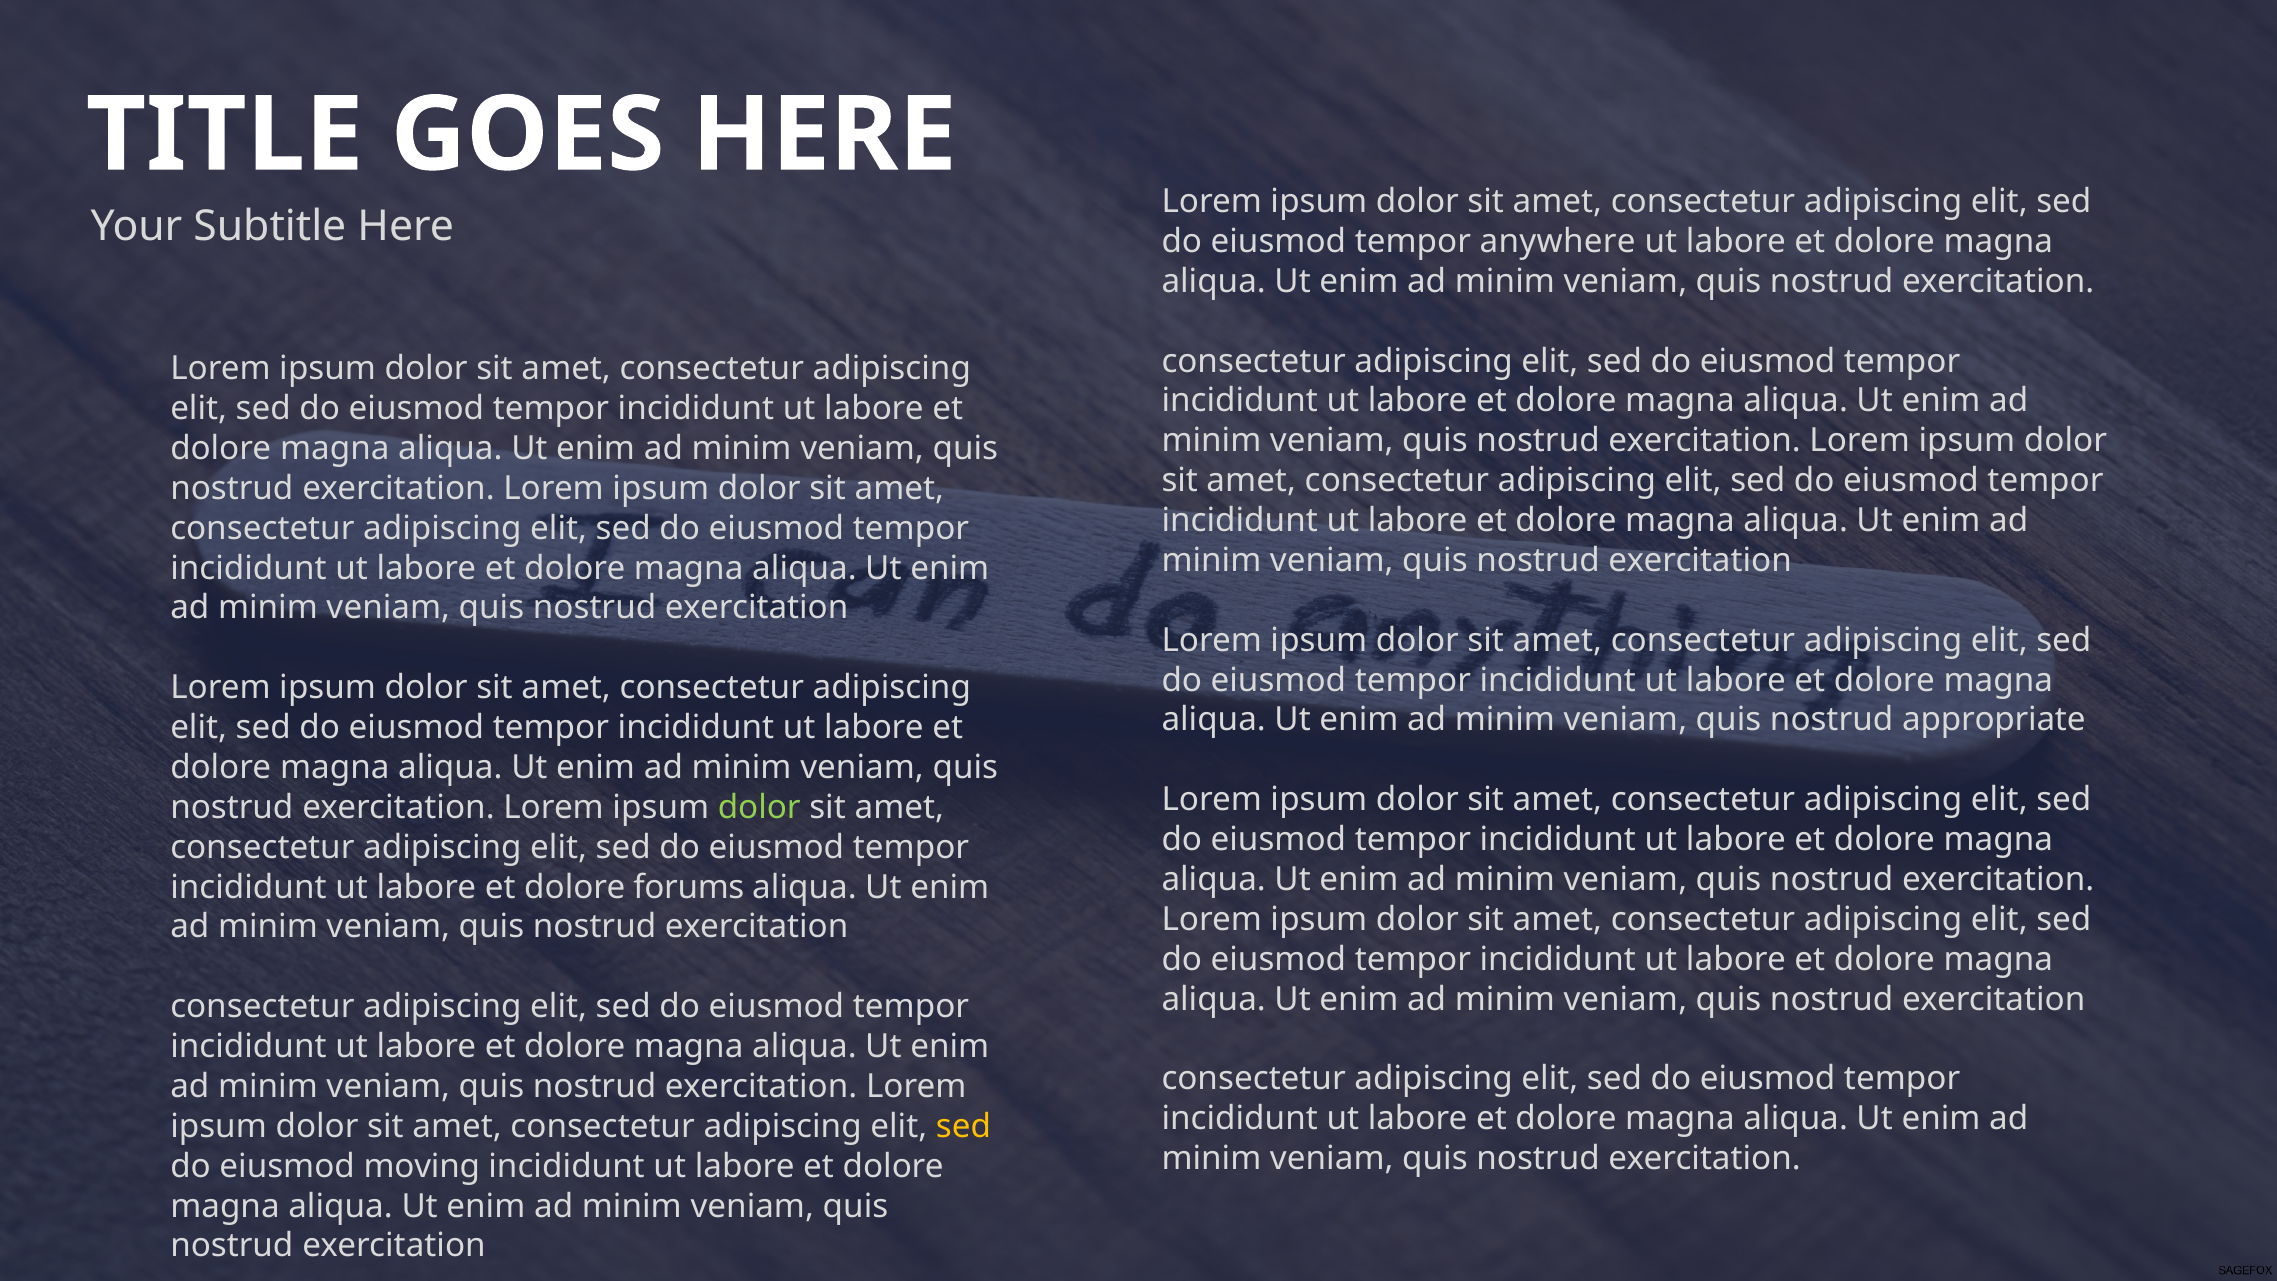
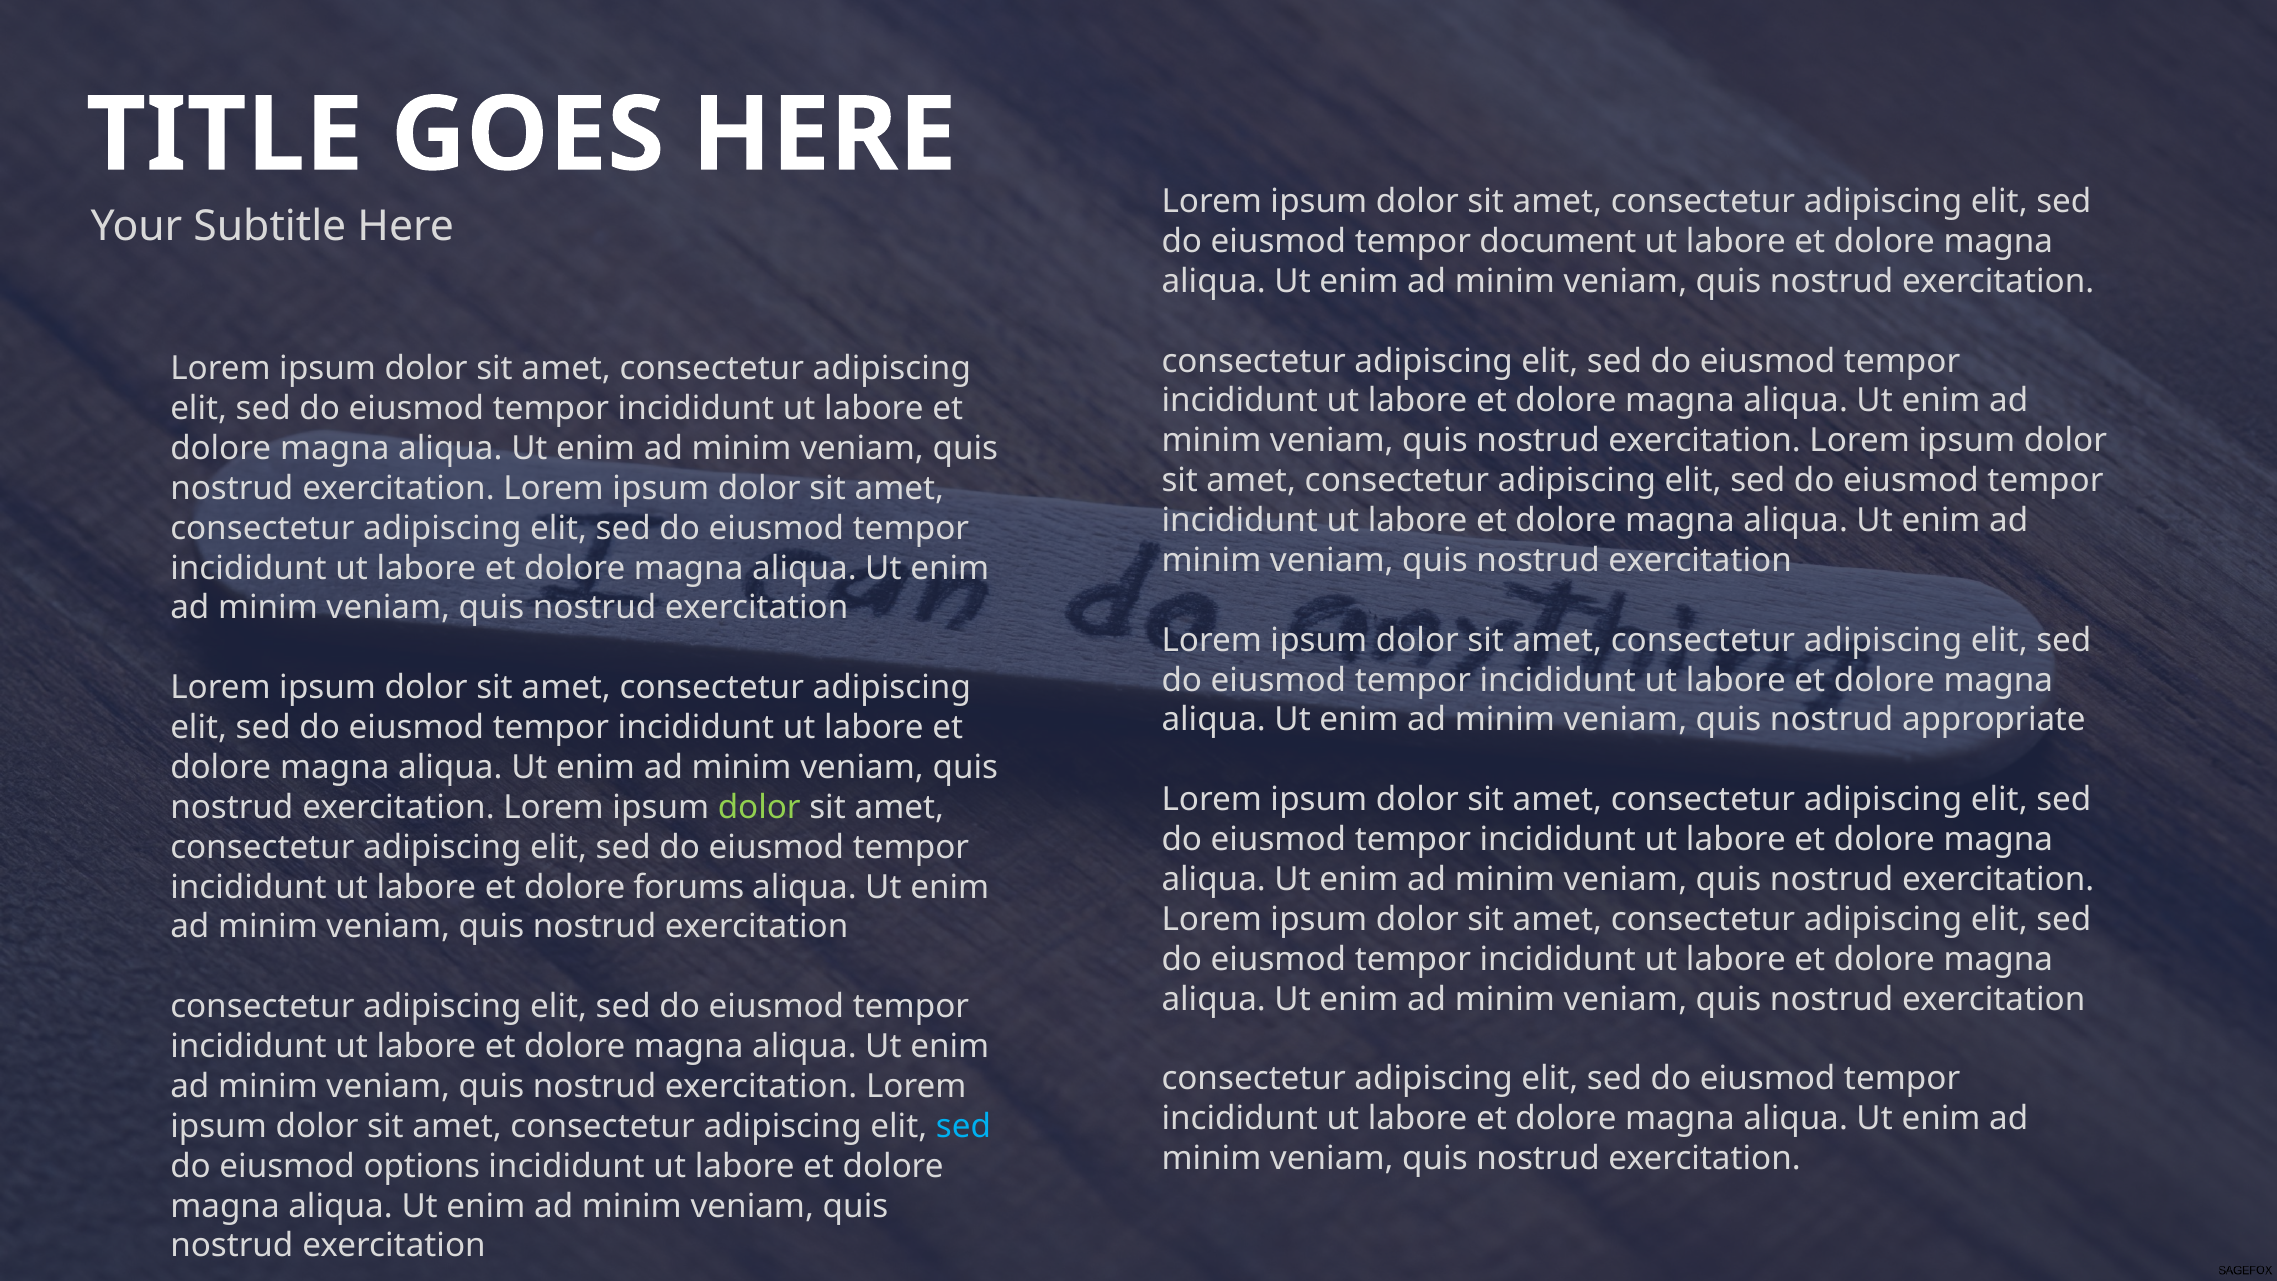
anywhere: anywhere -> document (1558, 241)
sed colour: yellow -> light blue (963, 1126)
moving: moving -> options (422, 1166)
